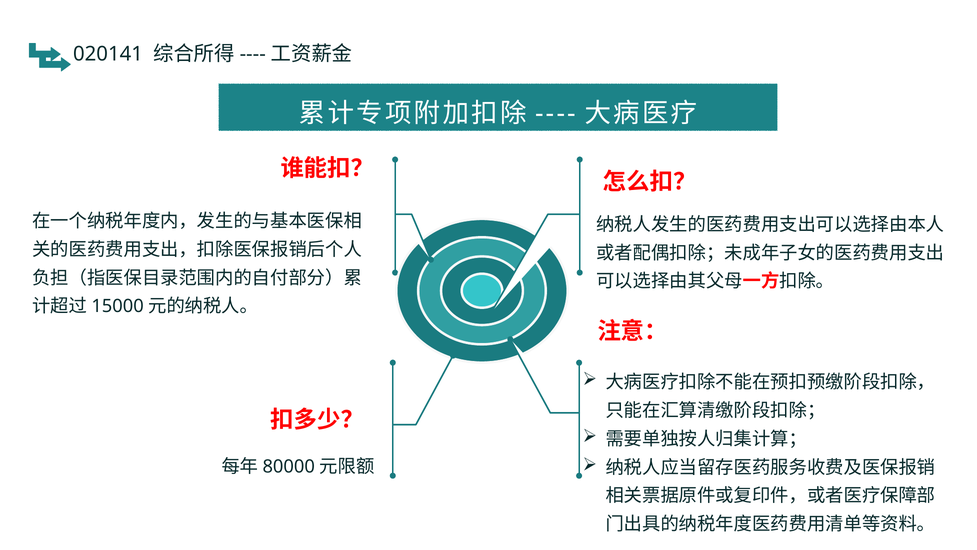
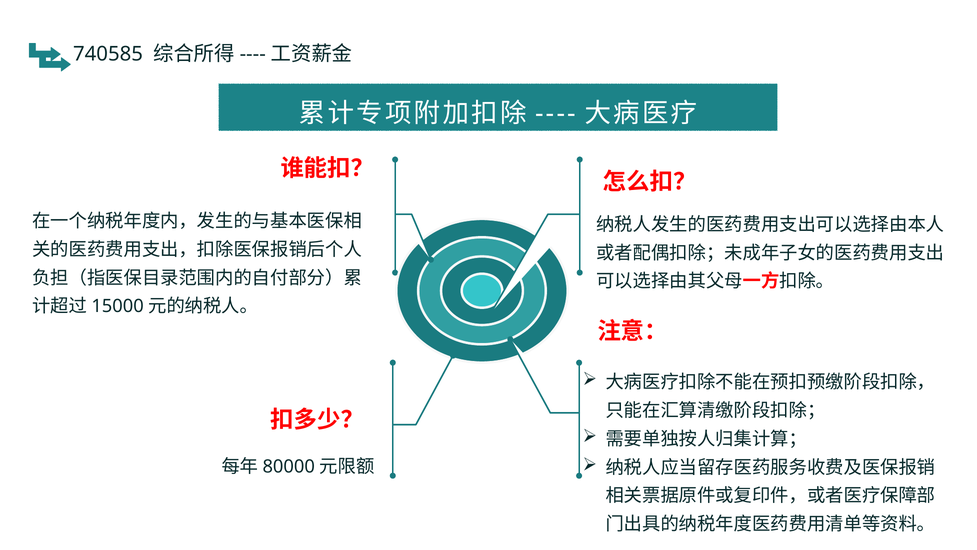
020141: 020141 -> 740585 (108, 54)
